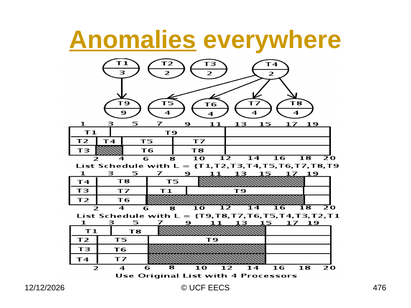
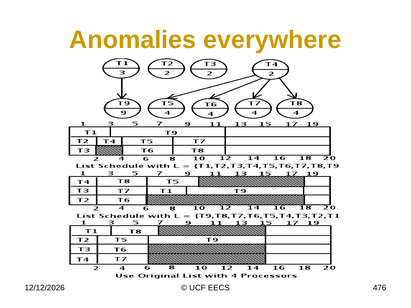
Anomalies underline: present -> none (133, 40)
